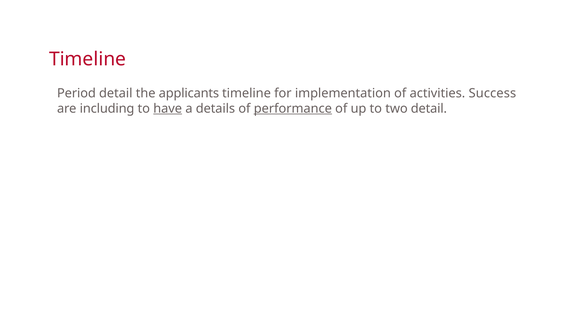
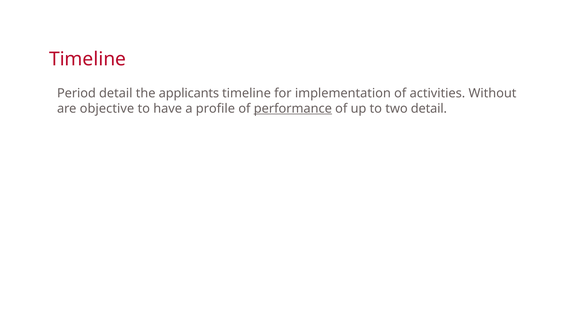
Success: Success -> Without (492, 93)
including: including -> objective (107, 109)
have underline: present -> none (168, 109)
details: details -> profile (215, 109)
